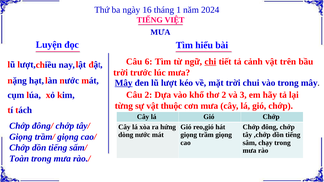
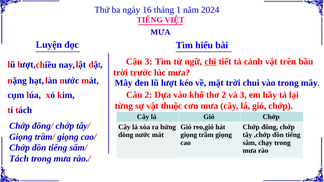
Câu 6: 6 -> 3 (149, 62)
Mây underline: present -> none (124, 83)
Toàn: Toàn -> Tách (19, 159)
